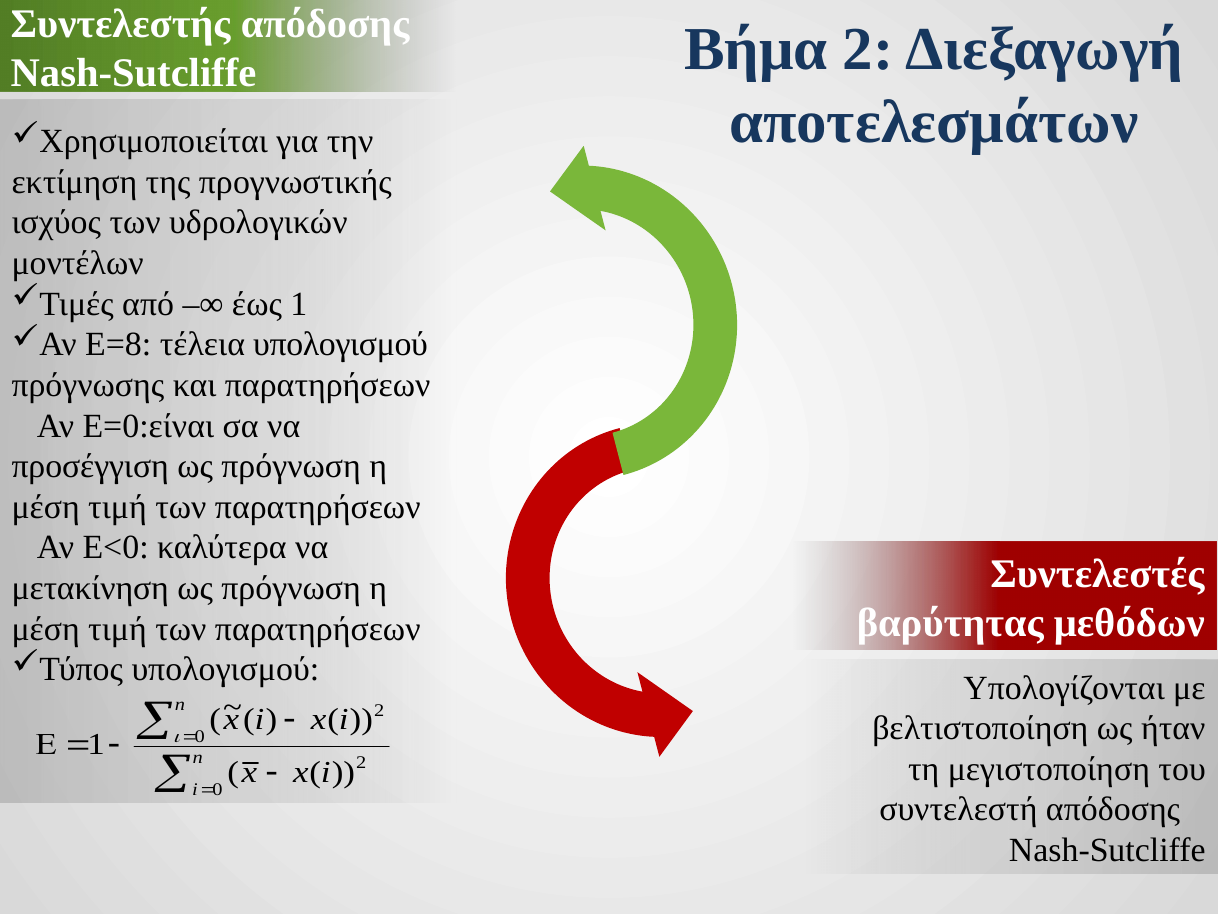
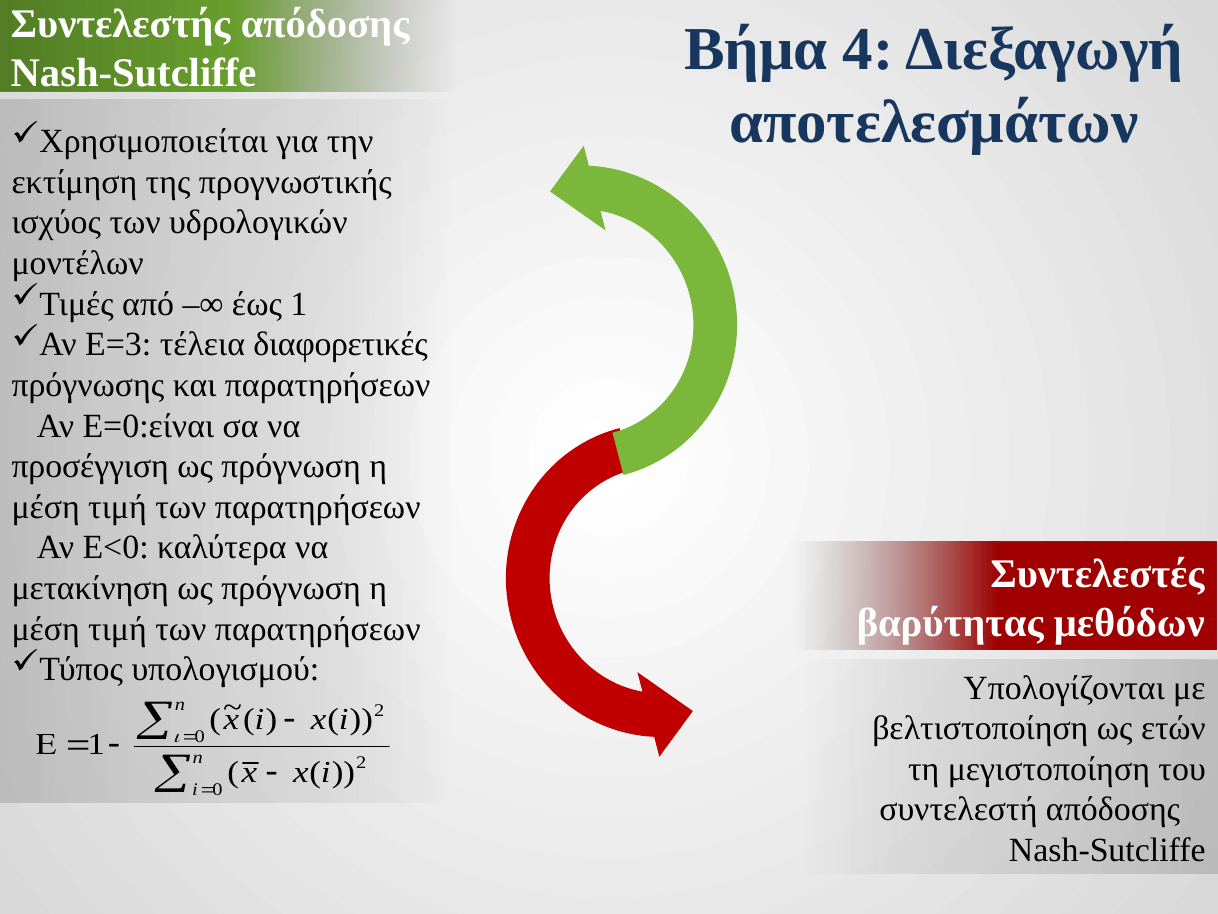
Βήμα 2: 2 -> 4 (868, 49)
Ε=8: Ε=8 -> Ε=3 (118, 344)
τέλεια υπολογισμού: υπολογισμού -> διαφορετικές (341, 344)
ήταν: ήταν -> ετών (1173, 728)
